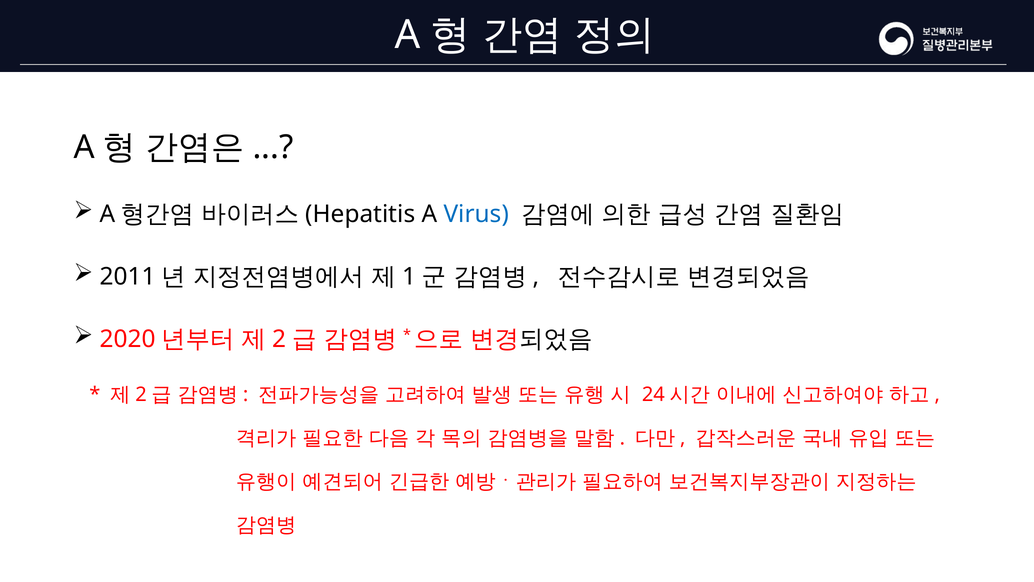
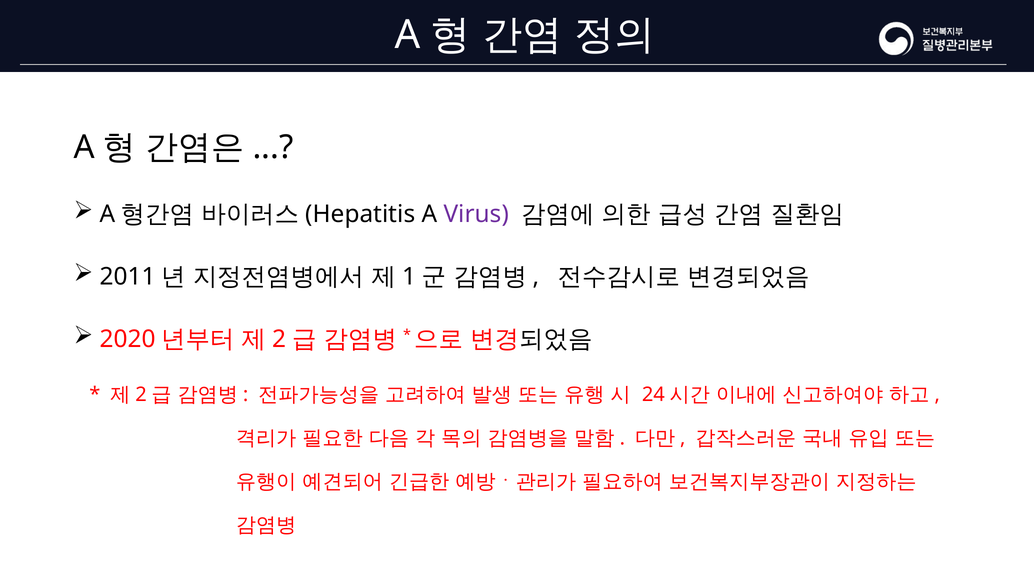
Virus colour: blue -> purple (476, 214)
